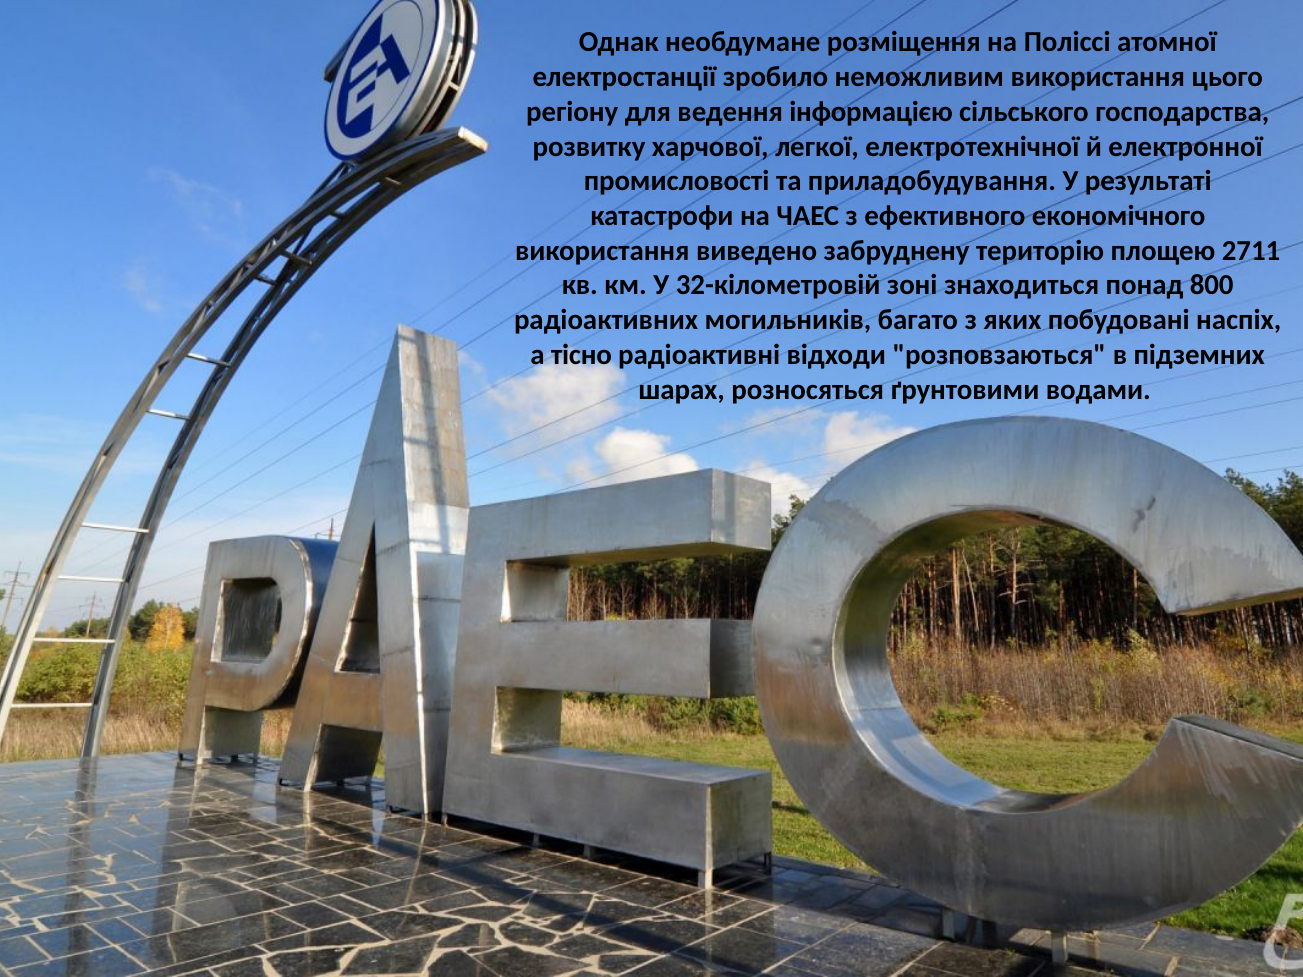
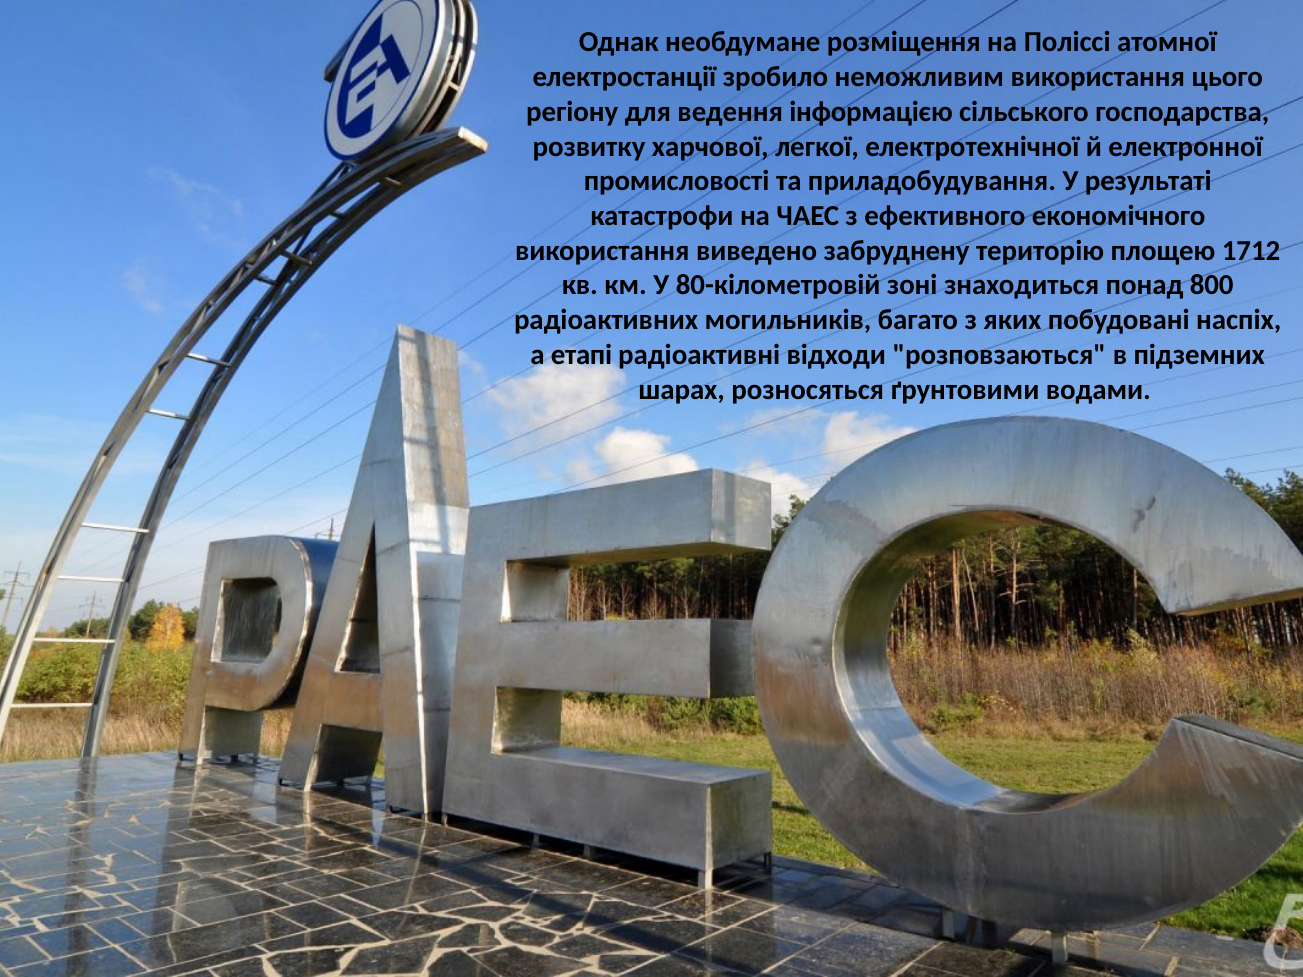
2711: 2711 -> 1712 (1251, 251)
32-кілометровій: 32-кілометровій -> 80-кілометровій (778, 286)
тісно: тісно -> етапі (582, 355)
